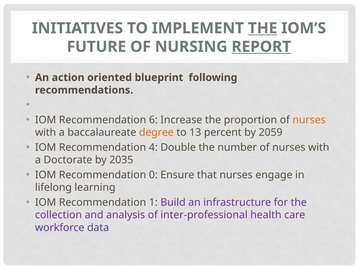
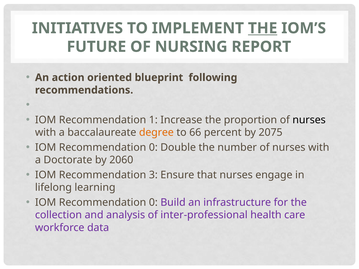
REPORT underline: present -> none (261, 47)
6: 6 -> 1 (153, 120)
nurses colour: orange -> black (309, 120)
13: 13 -> 66 (195, 133)
2059: 2059 -> 2075 (271, 133)
4: 4 -> 0 (153, 148)
2035: 2035 -> 2060 (121, 160)
0: 0 -> 3 (153, 175)
1: 1 -> 0 (153, 203)
